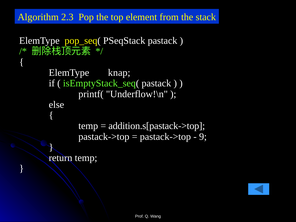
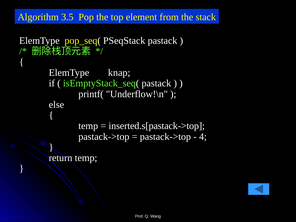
2.3: 2.3 -> 3.5 (67, 17)
addition.s[pastack->top: addition.s[pastack->top -> inserted.s[pastack->top (157, 126)
9: 9 -> 4 (203, 137)
